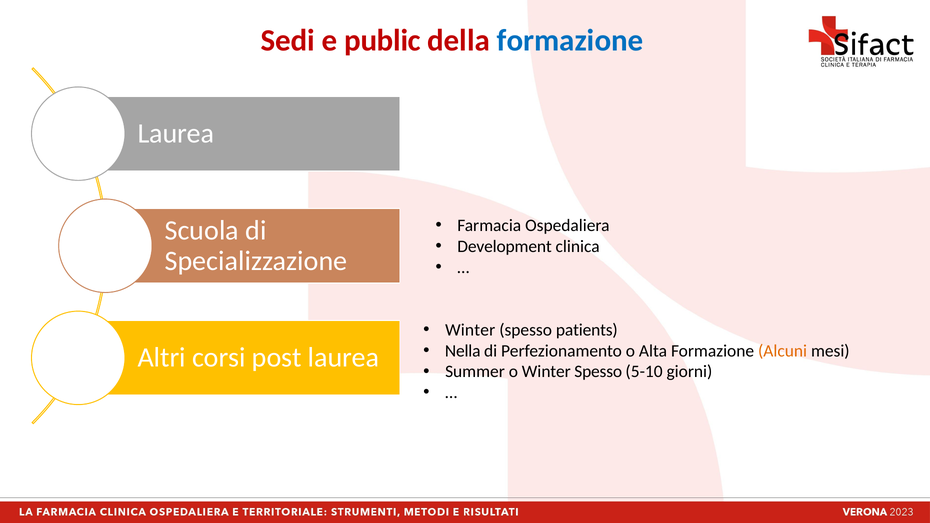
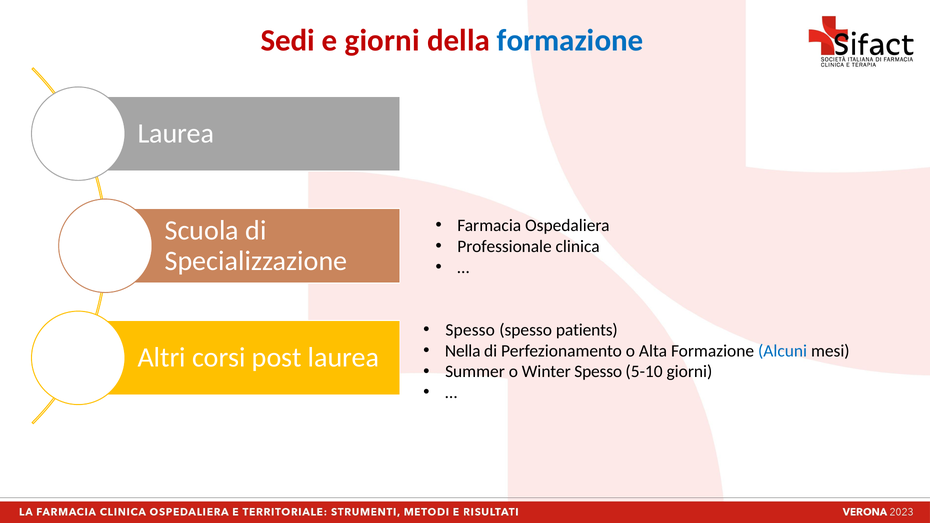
e public: public -> giorni (382, 41)
Development: Development -> Professionale (505, 247)
Winter: Winter -> Spesso (470, 330)
Alcuni colour: orange -> blue (783, 351)
